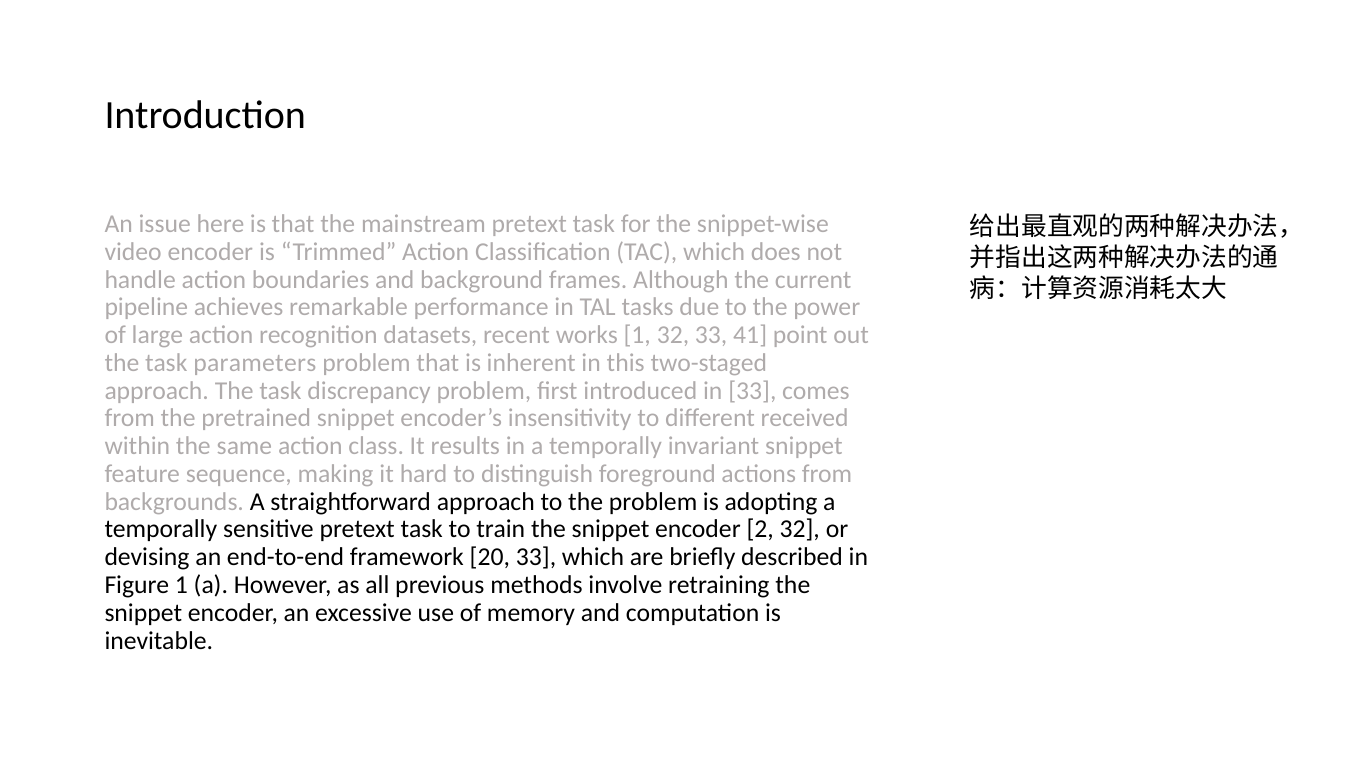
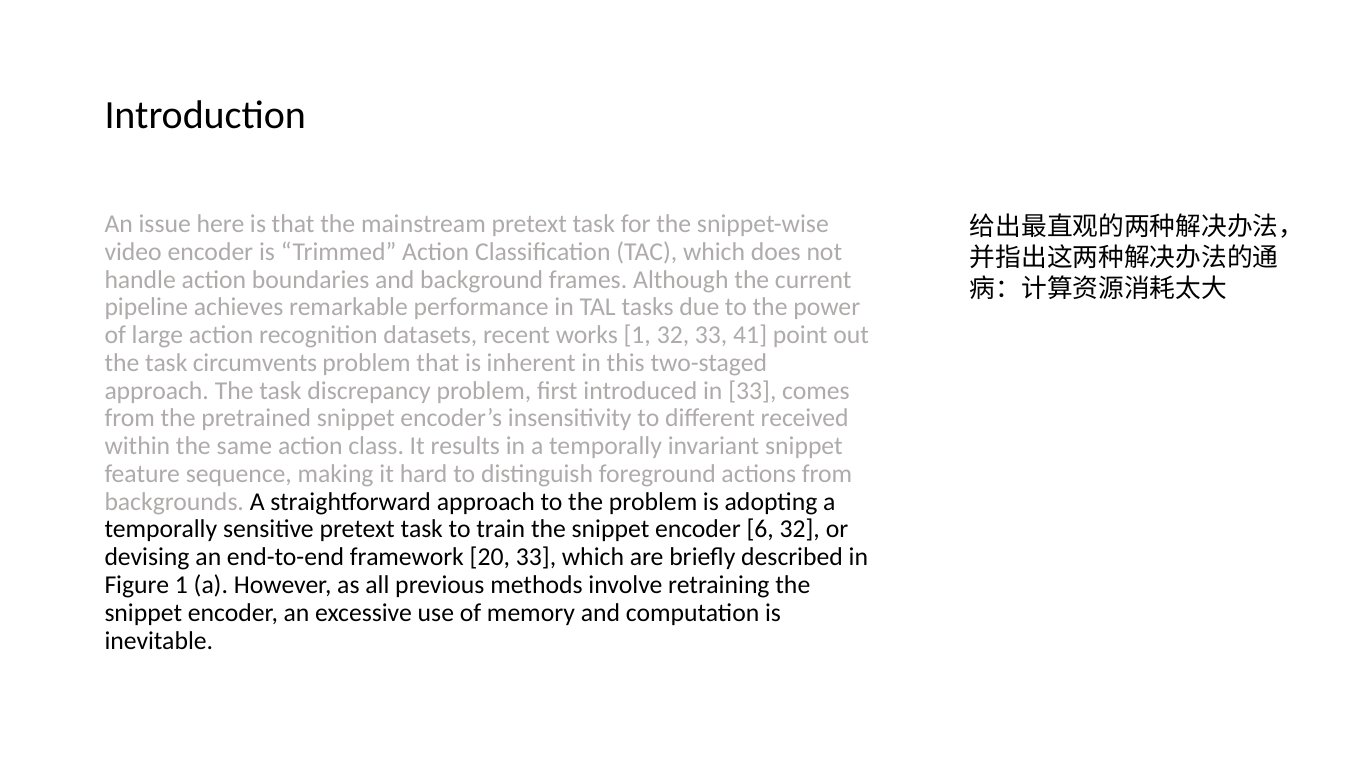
parameters: parameters -> circumvents (255, 363)
2: 2 -> 6 (760, 530)
